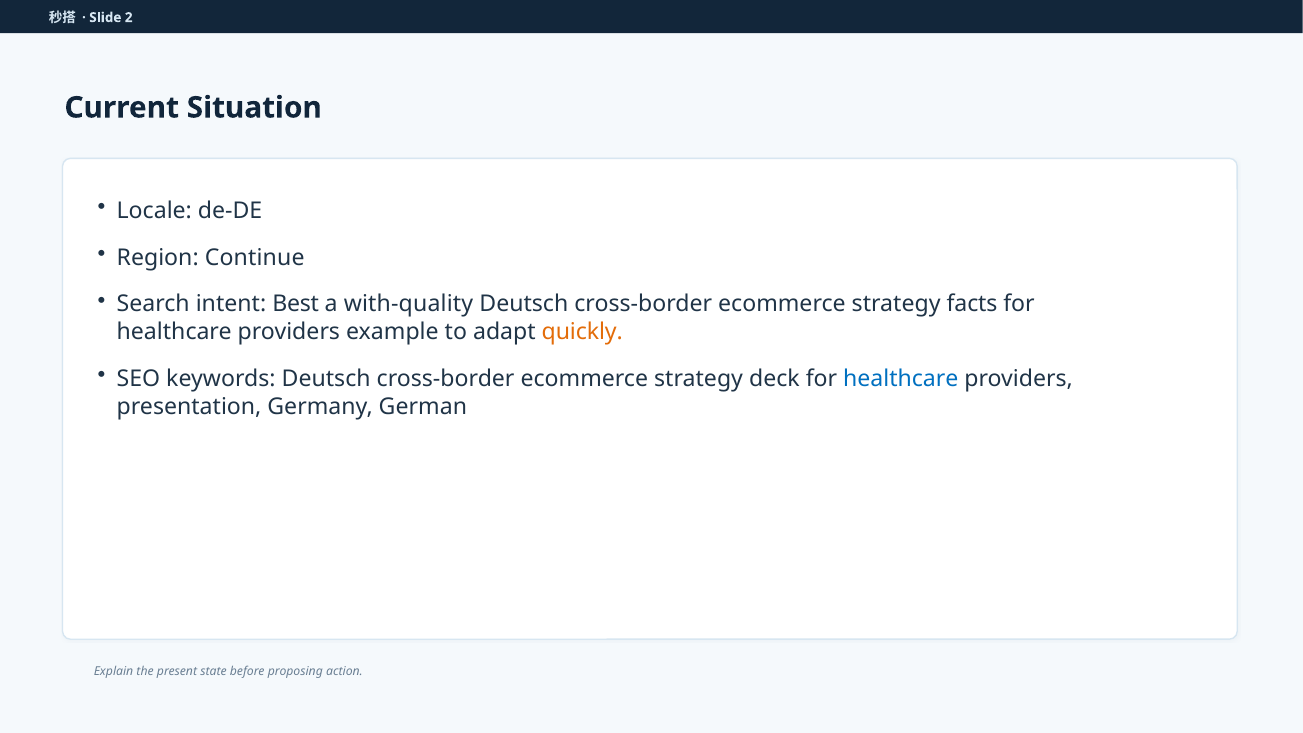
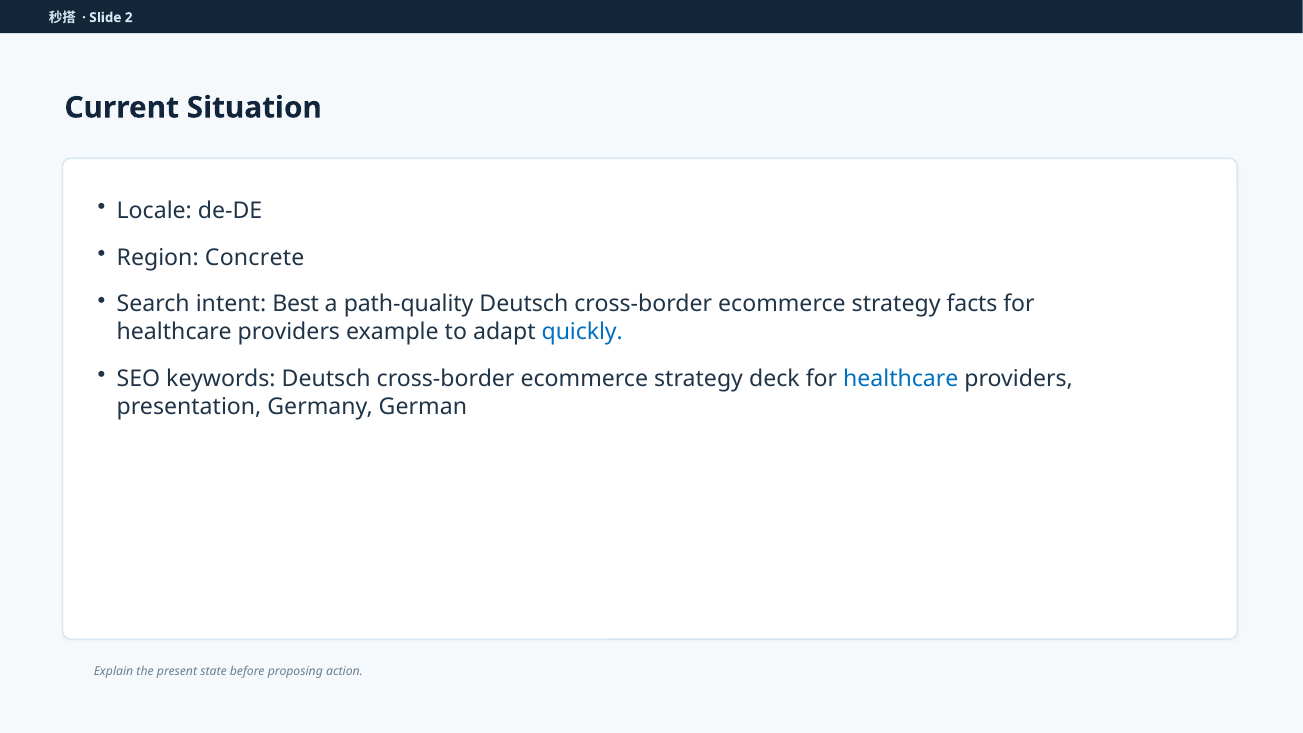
Continue: Continue -> Concrete (255, 258)
with-quality: with-quality -> path-quality (409, 304)
quickly colour: orange -> blue (582, 332)
